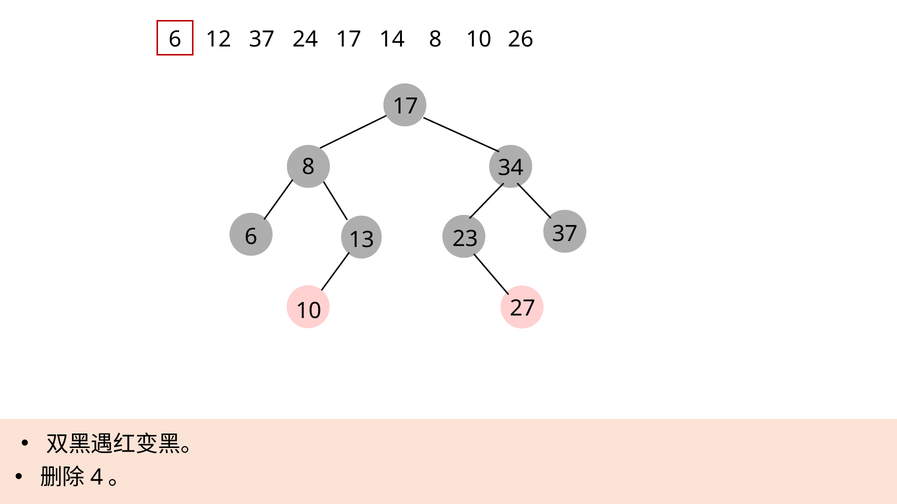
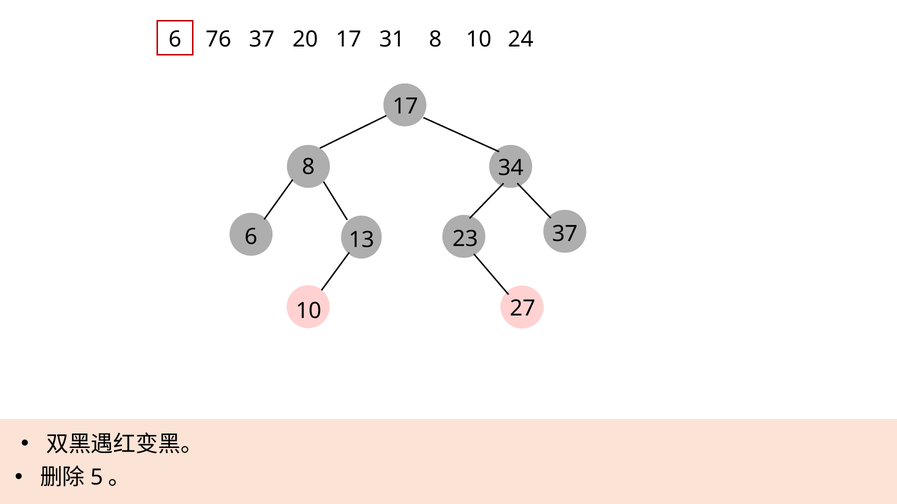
12: 12 -> 76 (218, 39)
24: 24 -> 20 (305, 39)
14: 14 -> 31 (392, 39)
26: 26 -> 24 (521, 39)
4: 4 -> 5 (97, 478)
